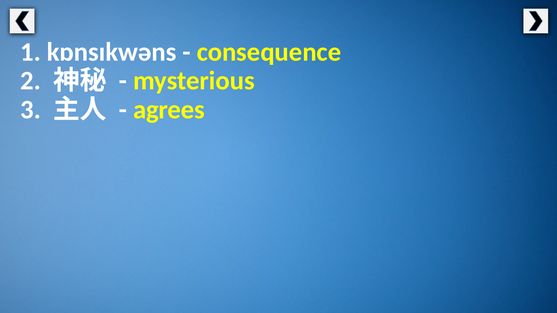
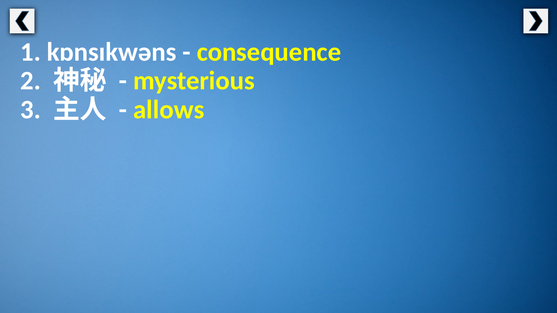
agrees: agrees -> allows (169, 110)
